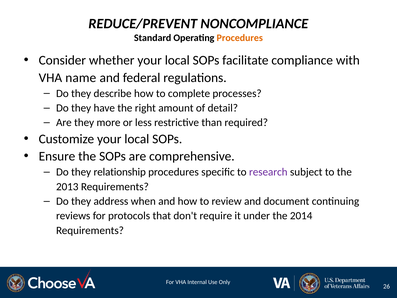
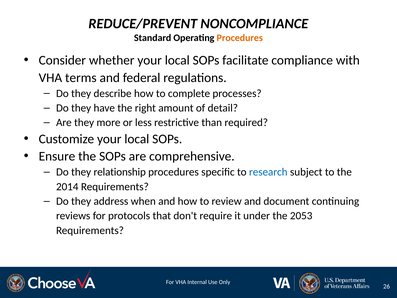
name: name -> terms (81, 78)
research colour: purple -> blue (268, 172)
2013: 2013 -> 2014 (67, 187)
2014: 2014 -> 2053 (301, 216)
